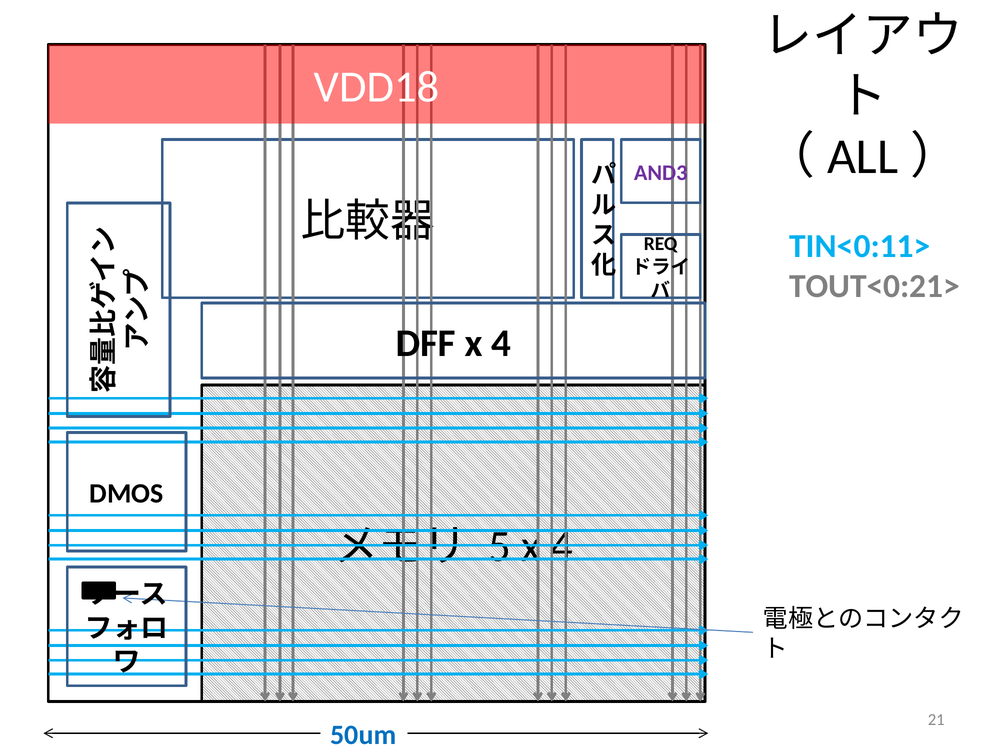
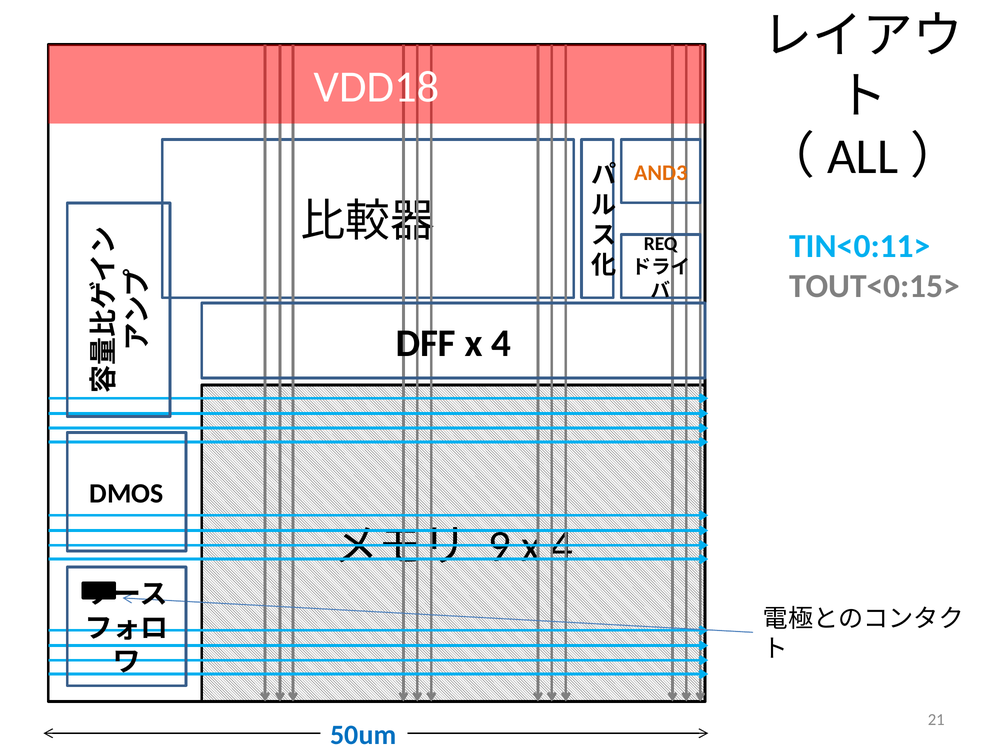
AND3 colour: purple -> orange (661, 173)
TOUT<0:21>: TOUT<0:21> -> TOUT<0:15> (875, 286)
5: 5 -> 9 (500, 546)
